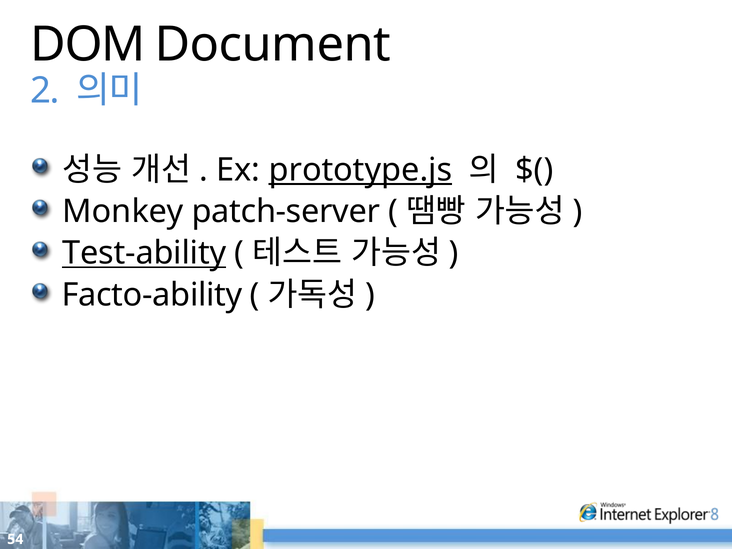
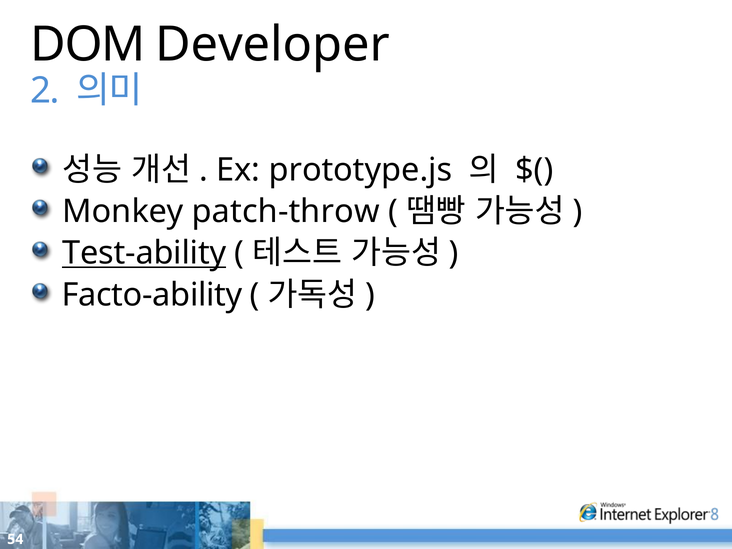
Document: Document -> Developer (272, 44)
prototype.js underline: present -> none (360, 170)
patch-server: patch-server -> patch-throw (286, 212)
